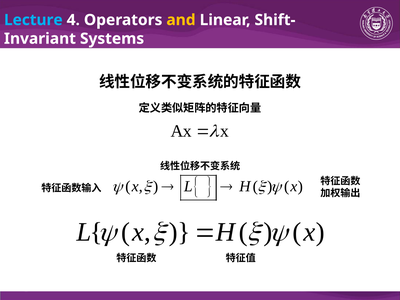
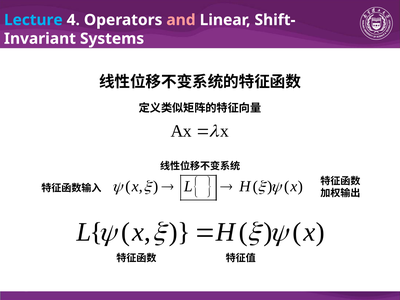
and colour: yellow -> pink (181, 20)
